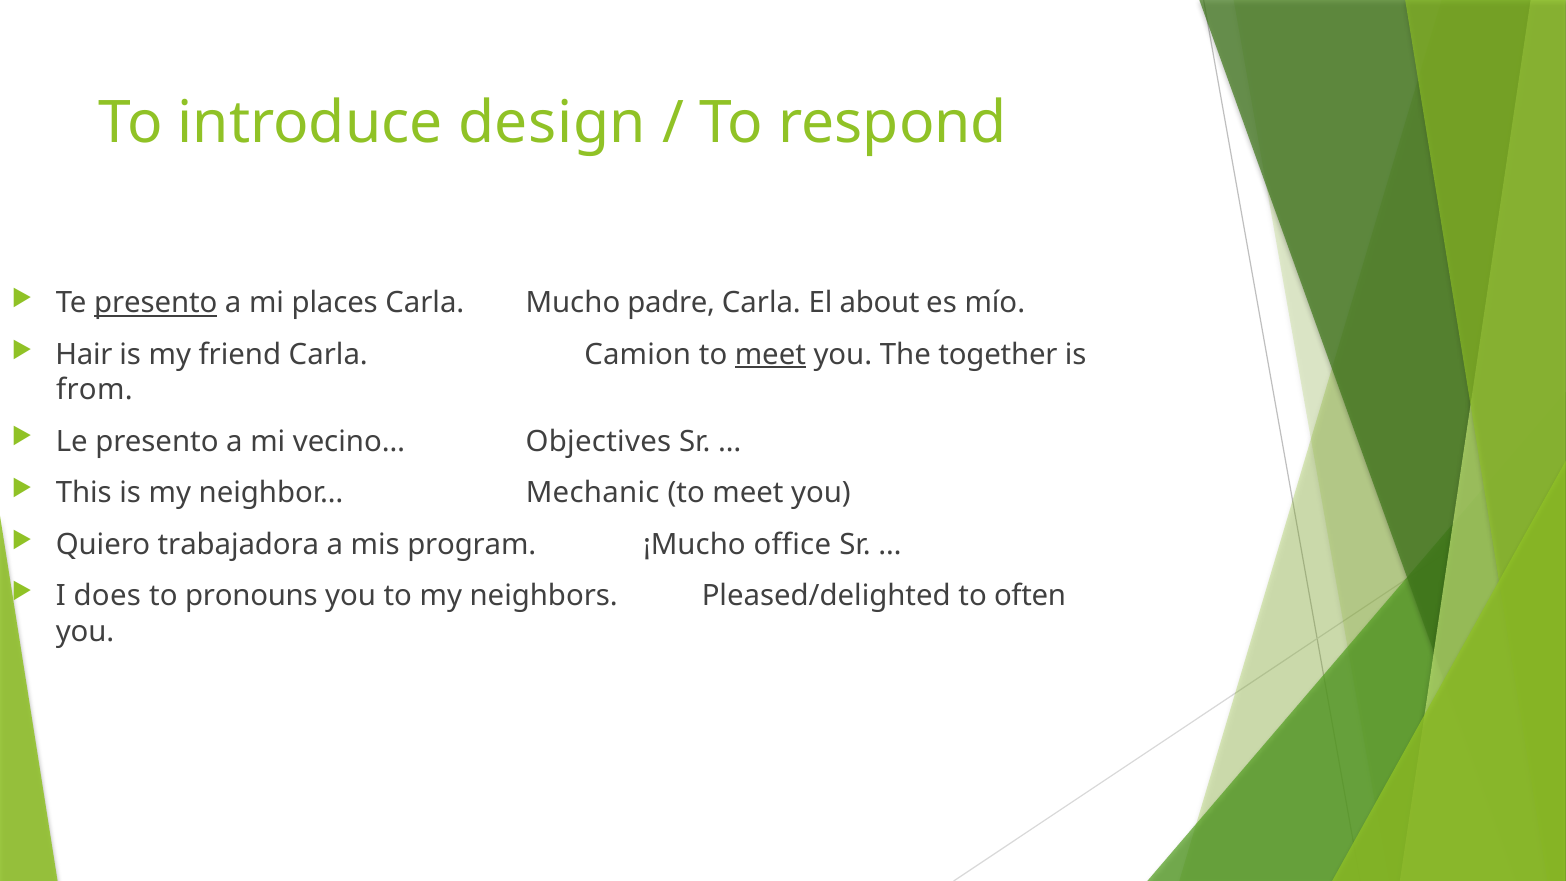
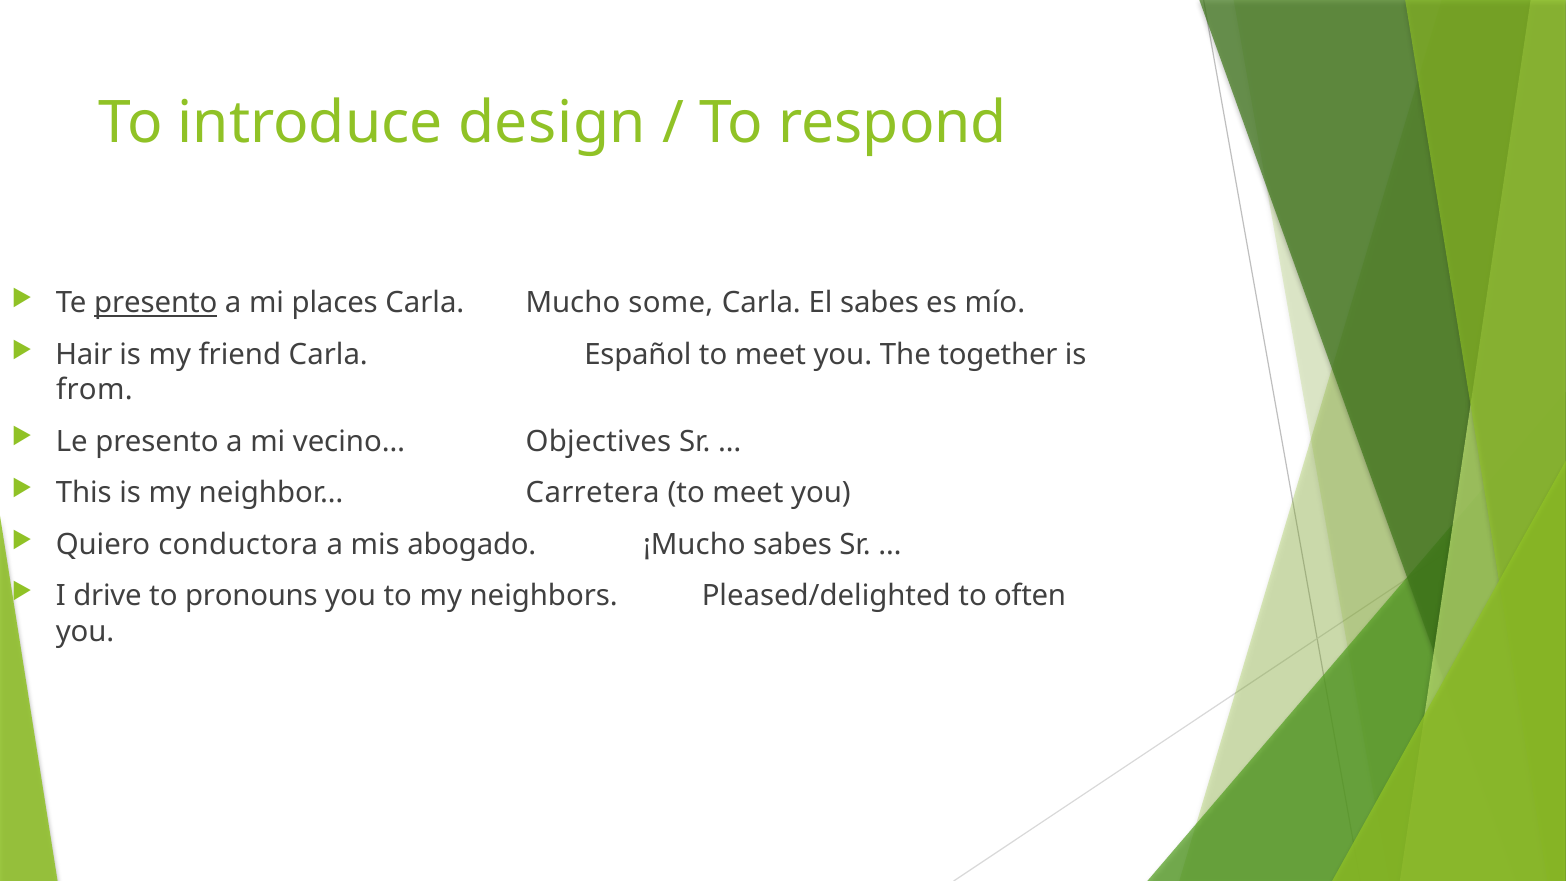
padre: padre -> some (671, 303)
El about: about -> sabes (879, 303)
Camion: Camion -> Español (638, 355)
meet underline: present -> none (770, 355)
Mechanic: Mechanic -> Carretera (593, 493)
trabajadora: trabajadora -> conductora (238, 545)
program: program -> abogado (472, 545)
¡Mucho office: office -> sabes (793, 545)
does: does -> drive (108, 596)
